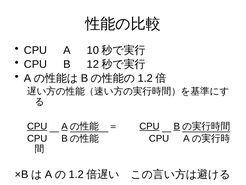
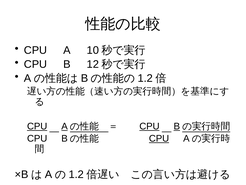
CPU underline: none -> present (159, 138)
